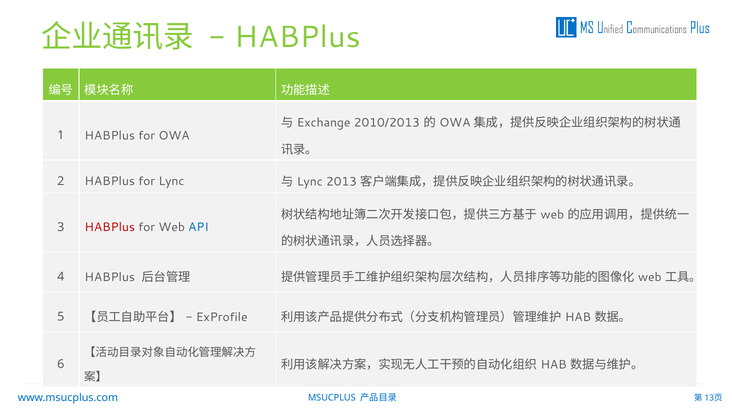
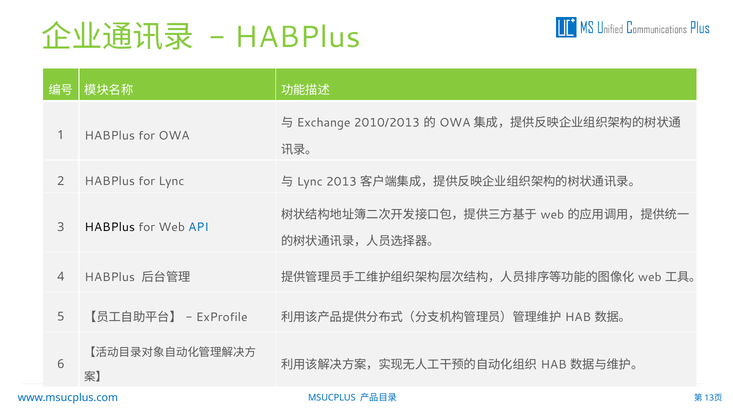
HABPlus colour: red -> black (110, 227)
